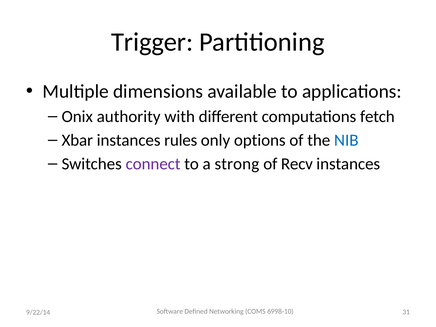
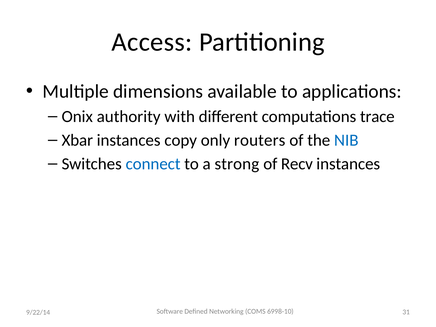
Trigger: Trigger -> Access (152, 42)
fetch: fetch -> trace (377, 116)
rules: rules -> copy (181, 140)
options: options -> routers (260, 140)
connect colour: purple -> blue (153, 164)
